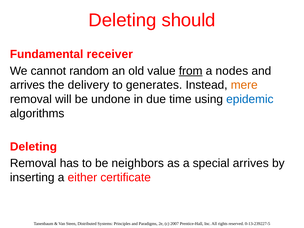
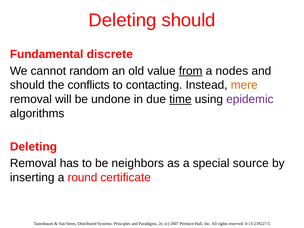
receiver: receiver -> discrete (110, 54)
arrives: arrives -> should (27, 85)
delivery: delivery -> conflicts (89, 85)
generates: generates -> contacting (154, 85)
time underline: none -> present (180, 99)
epidemic colour: blue -> purple (250, 99)
special arrives: arrives -> source (251, 163)
either: either -> round (82, 177)
